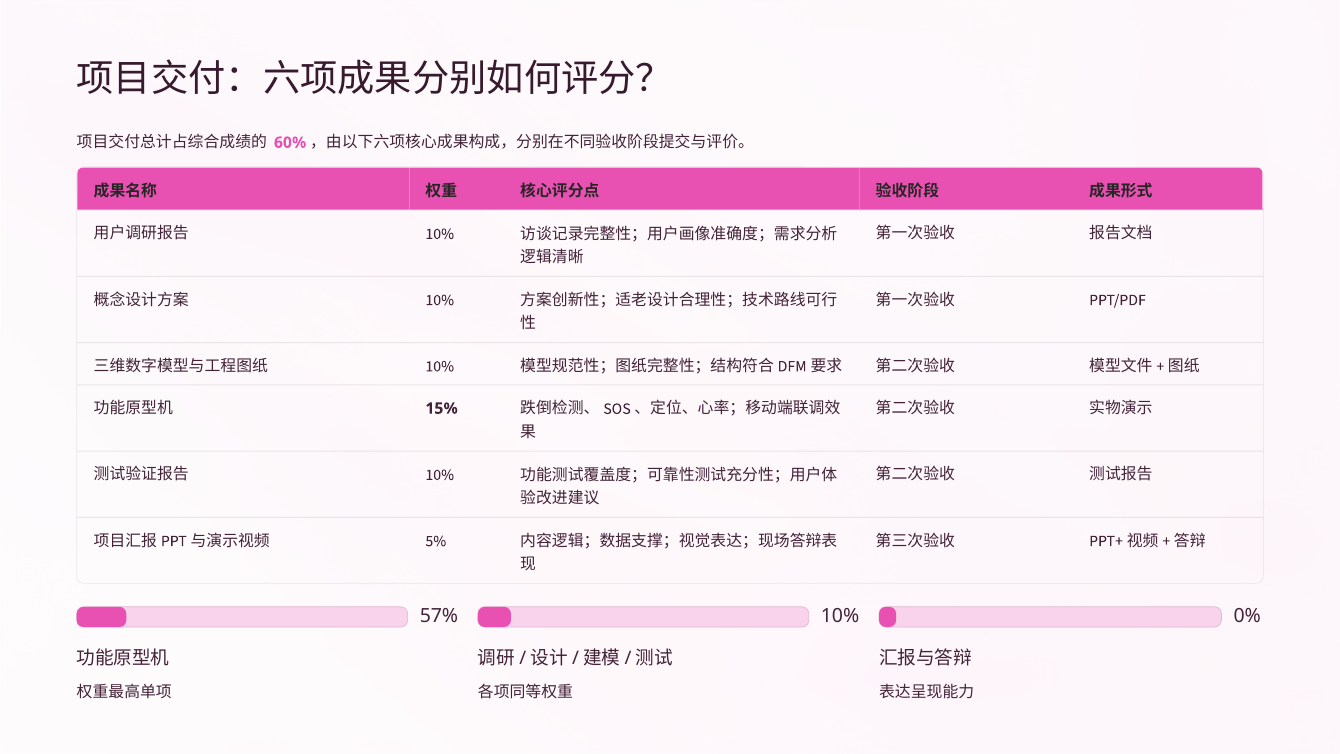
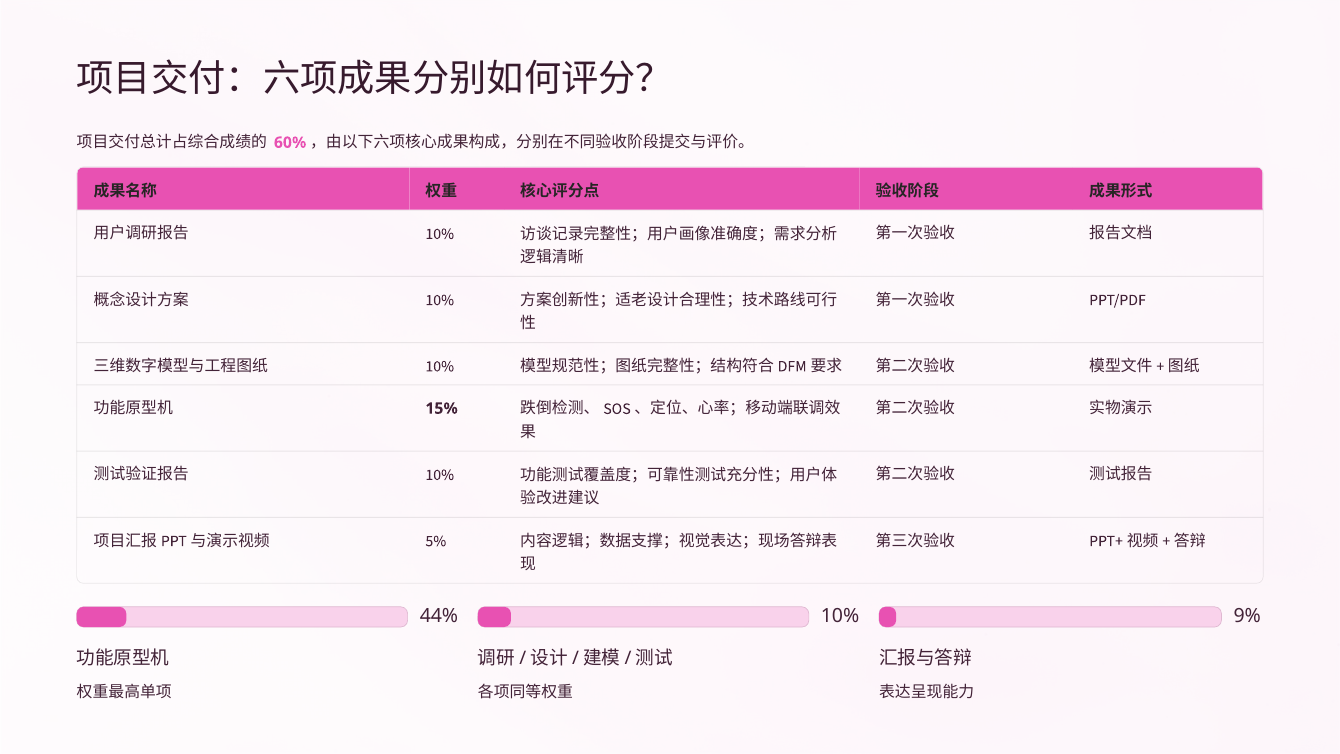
57%: 57% -> 44% (439, 616)
0%: 0% -> 9% (1247, 616)
